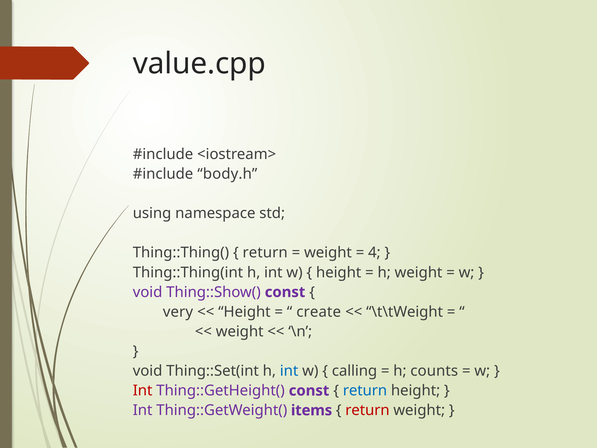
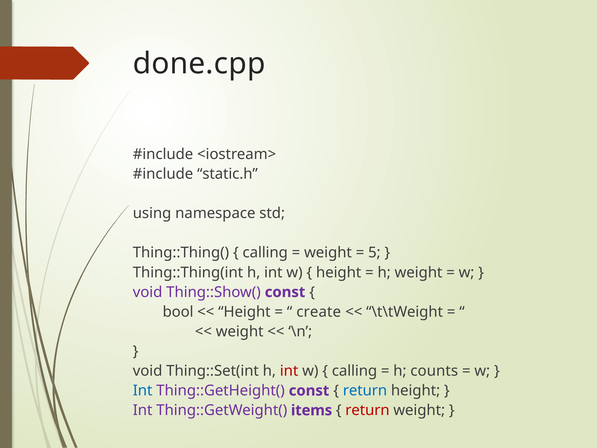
value.cpp: value.cpp -> done.cpp (199, 64)
body.h: body.h -> static.h (227, 174)
return: return -> calling (265, 253)
4: 4 -> 5 (374, 253)
very: very -> bool (178, 312)
int colour: blue -> red (289, 371)
Int colour: red -> blue (143, 390)
